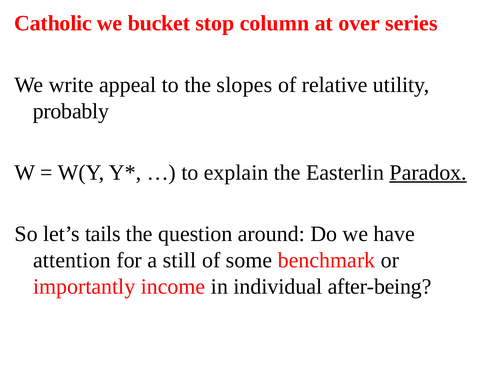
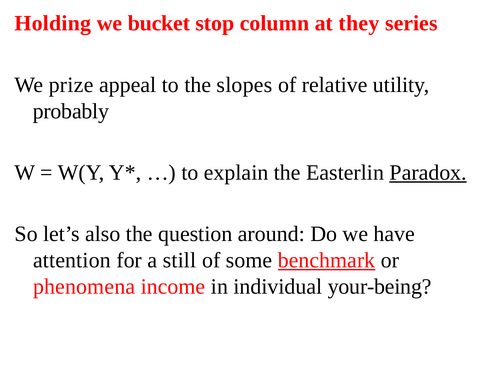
Catholic: Catholic -> Holding (53, 23)
over: over -> they (359, 23)
write: write -> prize (71, 85)
tails: tails -> also (103, 234)
benchmark underline: none -> present (327, 260)
importantly: importantly -> phenomena (84, 286)
after-being: after-being -> your-being (380, 286)
